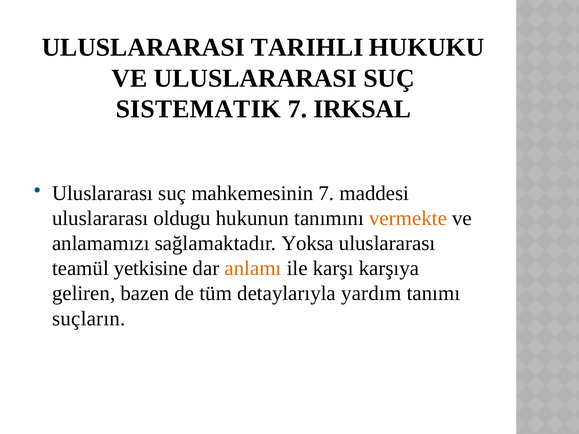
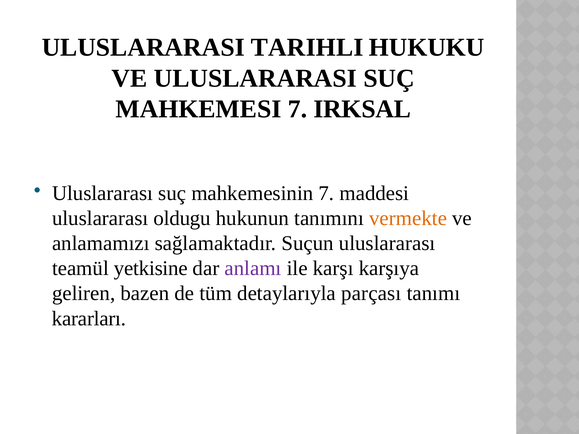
SISTEMATIK: SISTEMATIK -> MAHKEMESI (198, 109)
Yoksa: Yoksa -> Suçun (308, 243)
anlamı colour: orange -> purple (253, 268)
yardım: yardım -> parçası (371, 294)
suçların: suçların -> kararları (89, 319)
